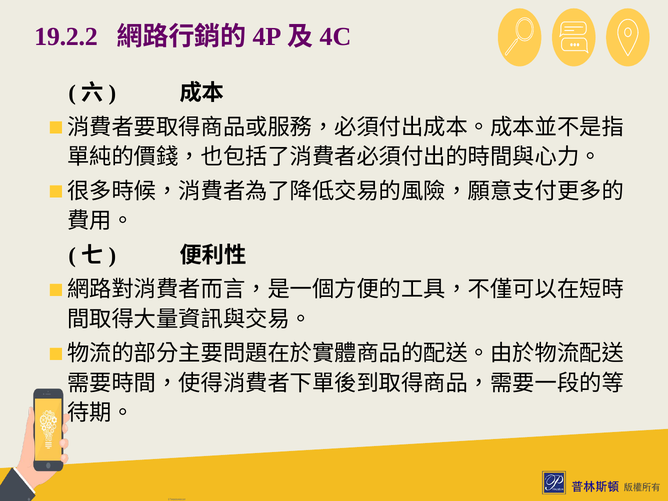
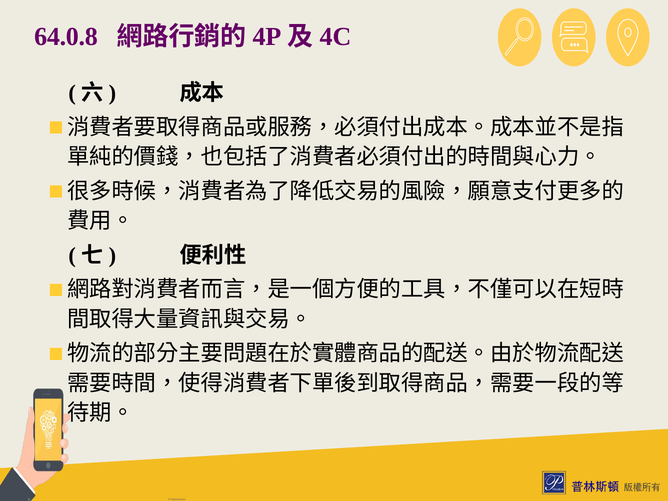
19.2.2: 19.2.2 -> 64.0.8 (66, 37)
